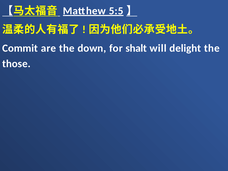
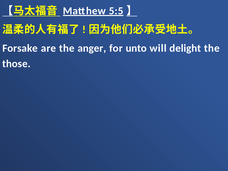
Commit: Commit -> Forsake (20, 48)
down: down -> anger (92, 48)
shalt: shalt -> unto (136, 48)
